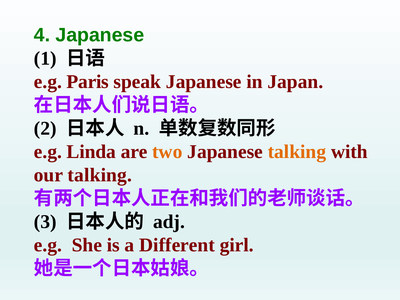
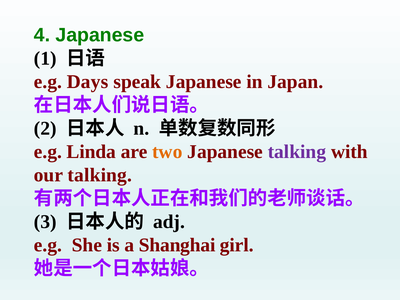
Paris: Paris -> Days (87, 82)
talking colour: orange -> purple (297, 152)
Different: Different -> Shanghai (177, 245)
